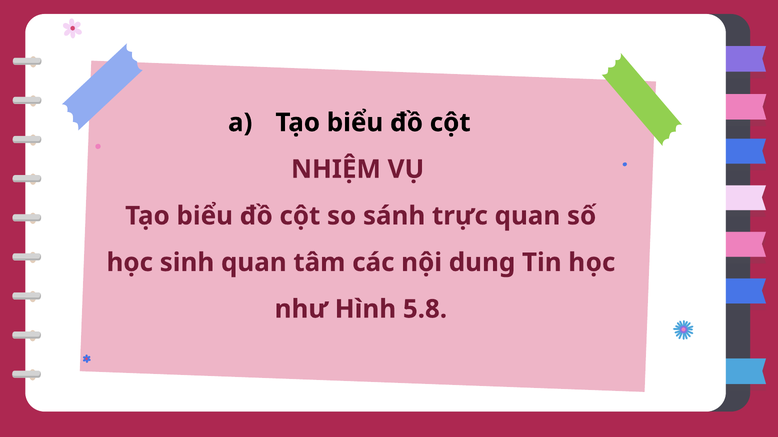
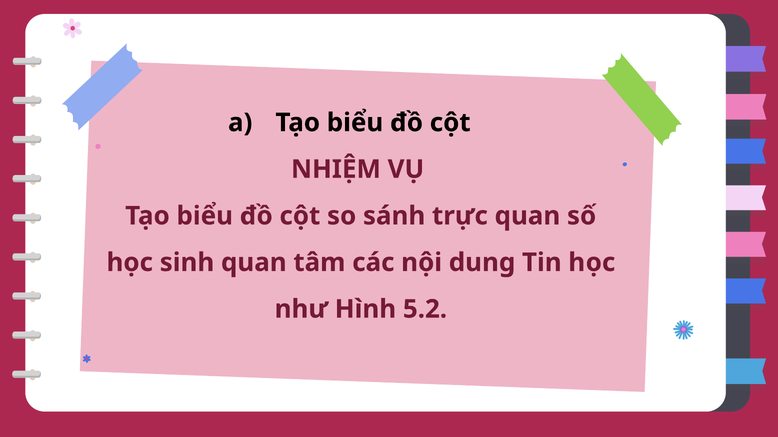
5.8: 5.8 -> 5.2 (425, 310)
